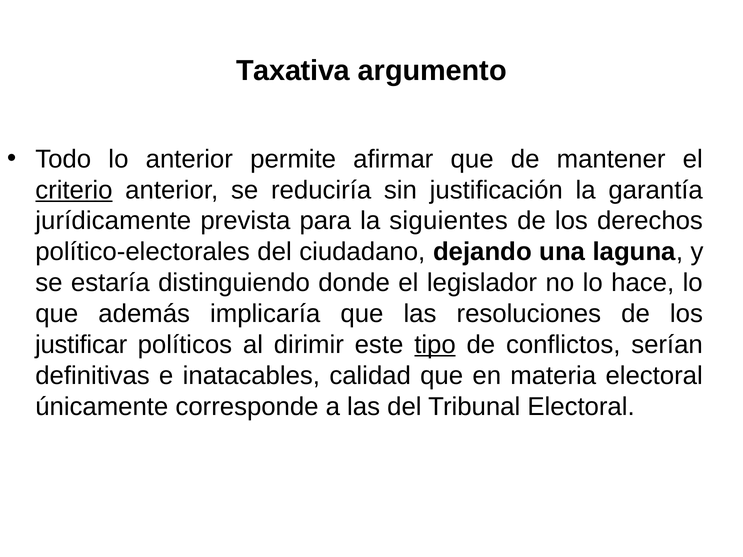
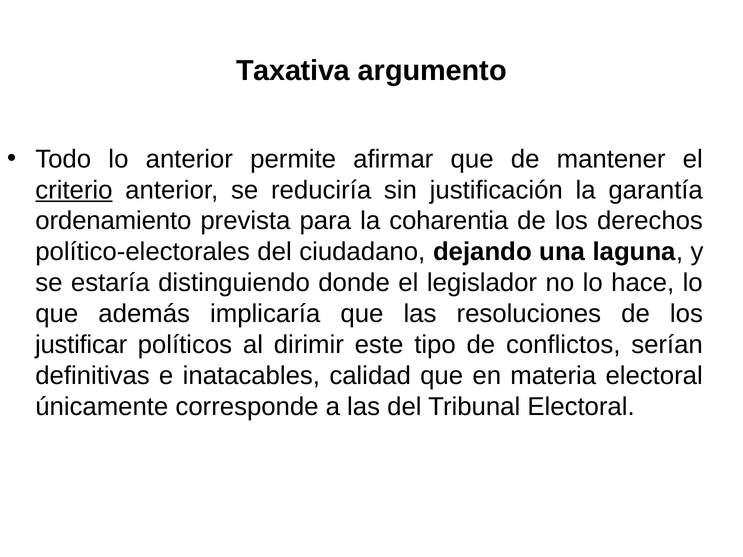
jurídicamente: jurídicamente -> ordenamiento (113, 221)
siguientes: siguientes -> coharentia (449, 221)
tipo underline: present -> none (435, 345)
